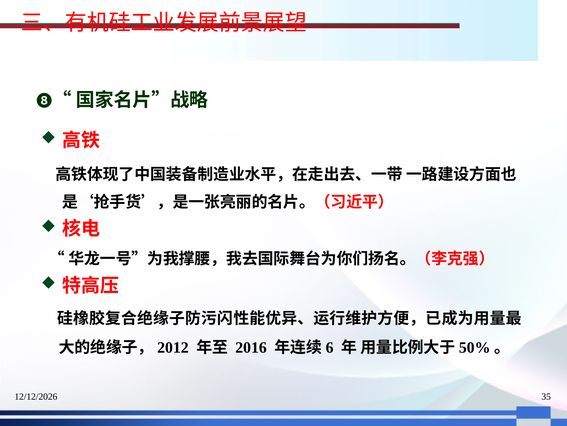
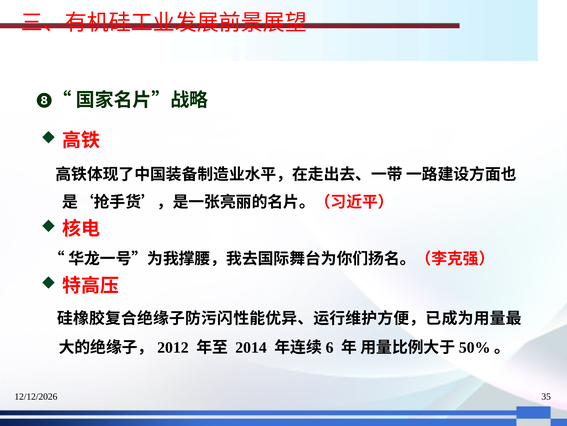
2016: 2016 -> 2014 (251, 347)
